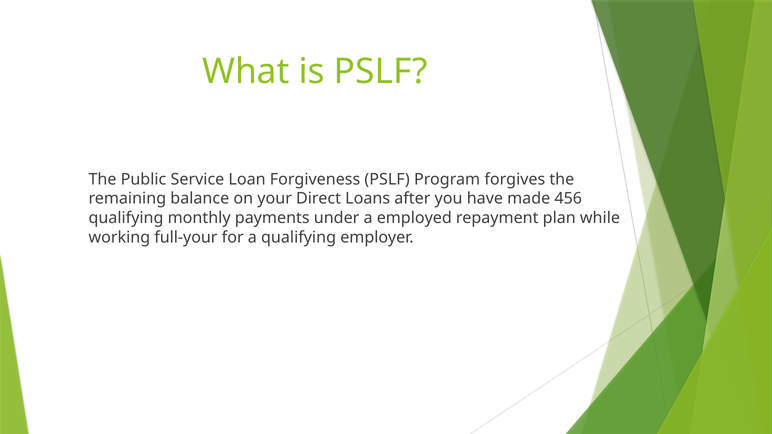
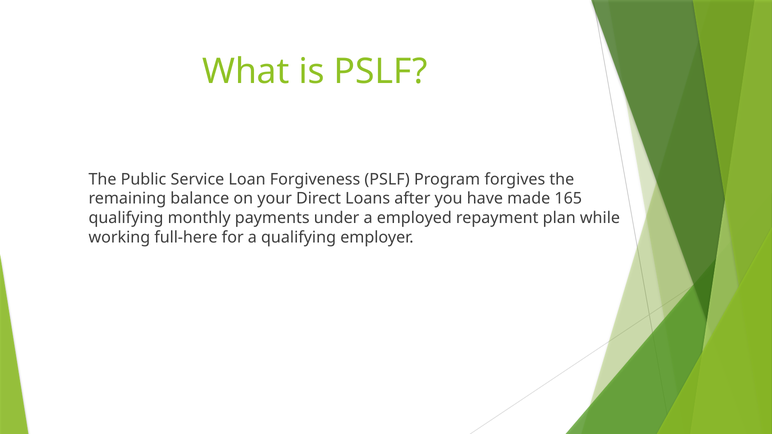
456: 456 -> 165 (568, 199)
full-your: full-your -> full-here (186, 237)
